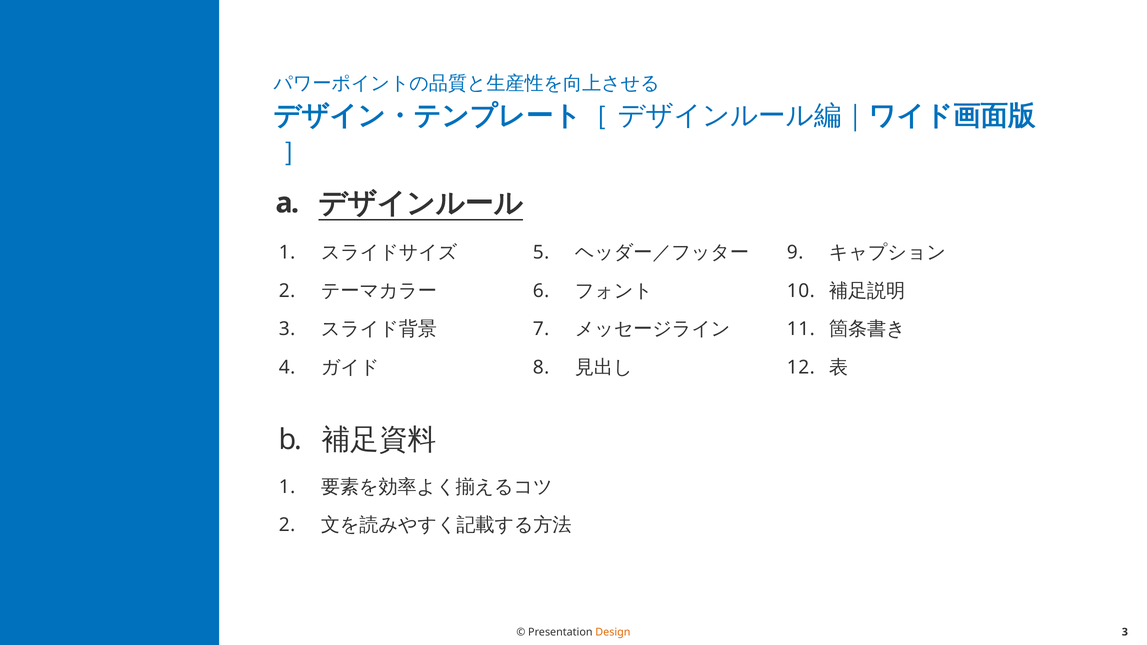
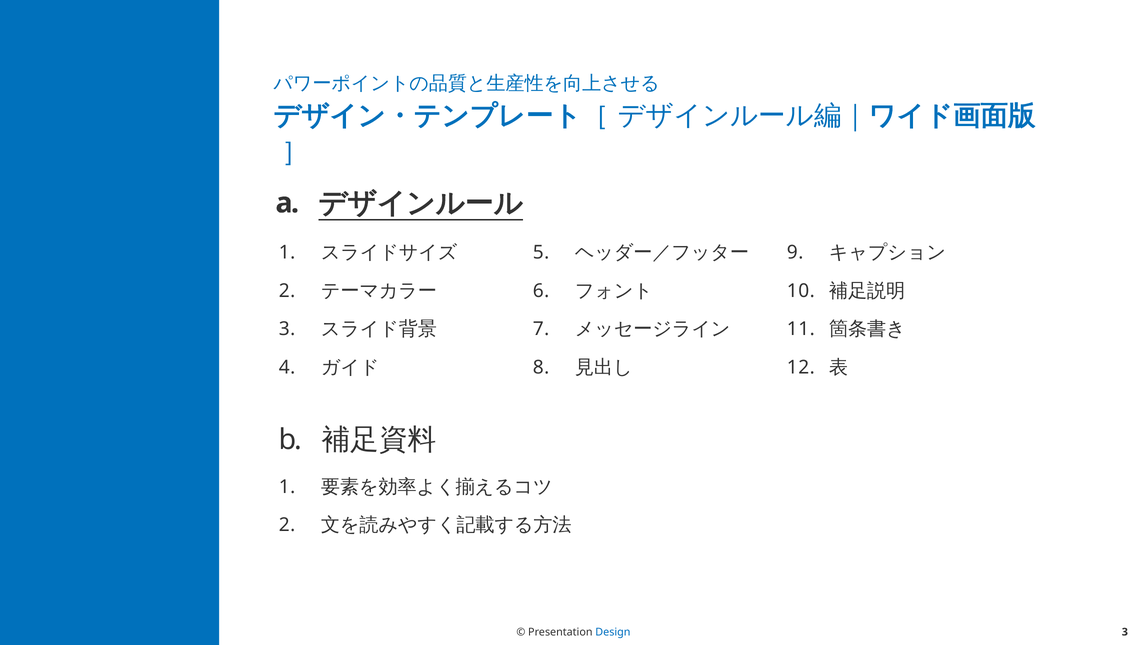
Design colour: orange -> blue (613, 633)
